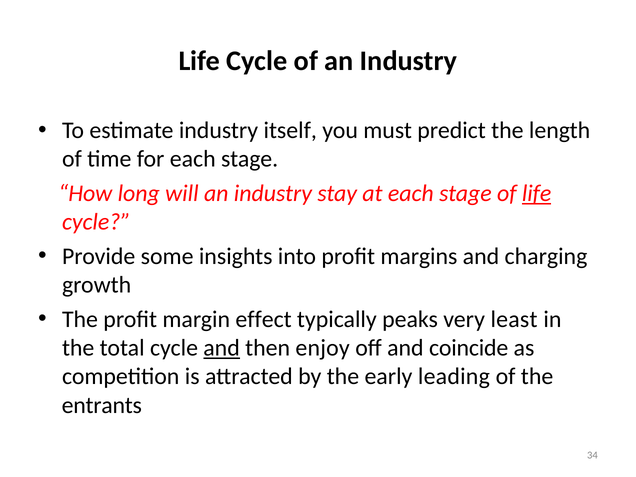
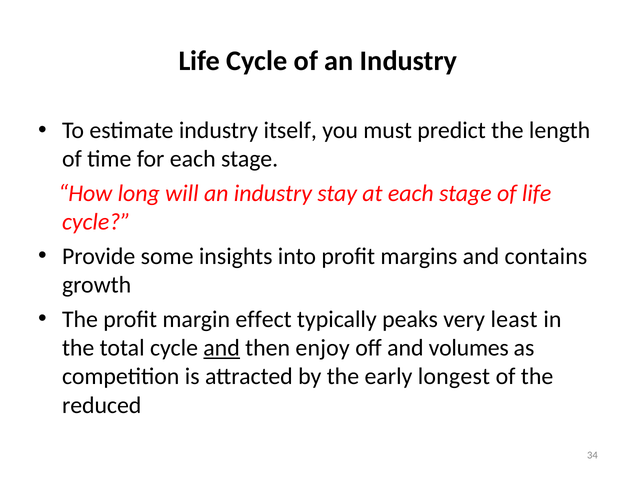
life underline: present -> none (537, 193)
charging: charging -> contains (546, 256)
coincide: coincide -> volumes (469, 348)
leading: leading -> longest (454, 377)
entrants: entrants -> reduced (102, 405)
